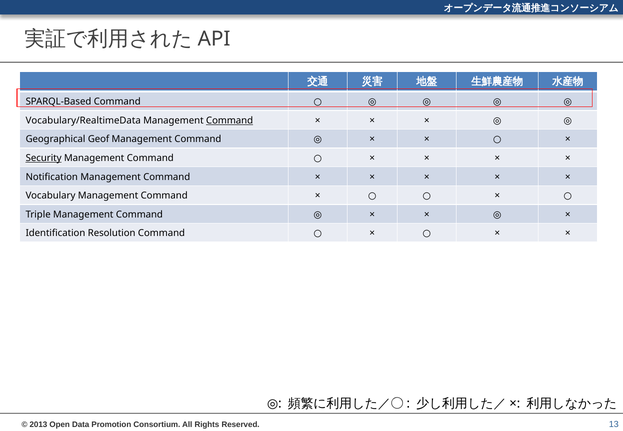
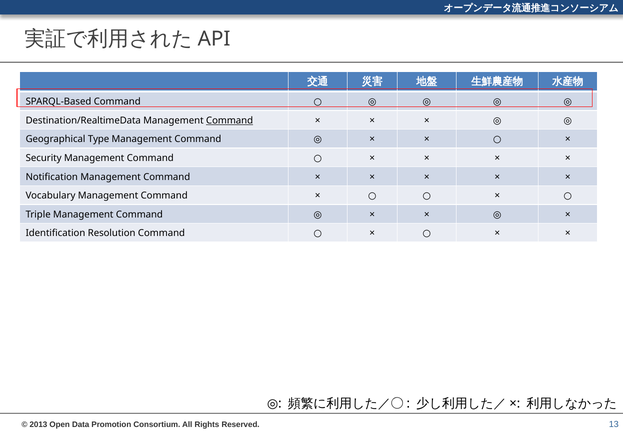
Vocabulary/RealtimeData: Vocabulary/RealtimeData -> Destination/RealtimeData (83, 121)
Geof: Geof -> Type (99, 139)
Security underline: present -> none (44, 158)
